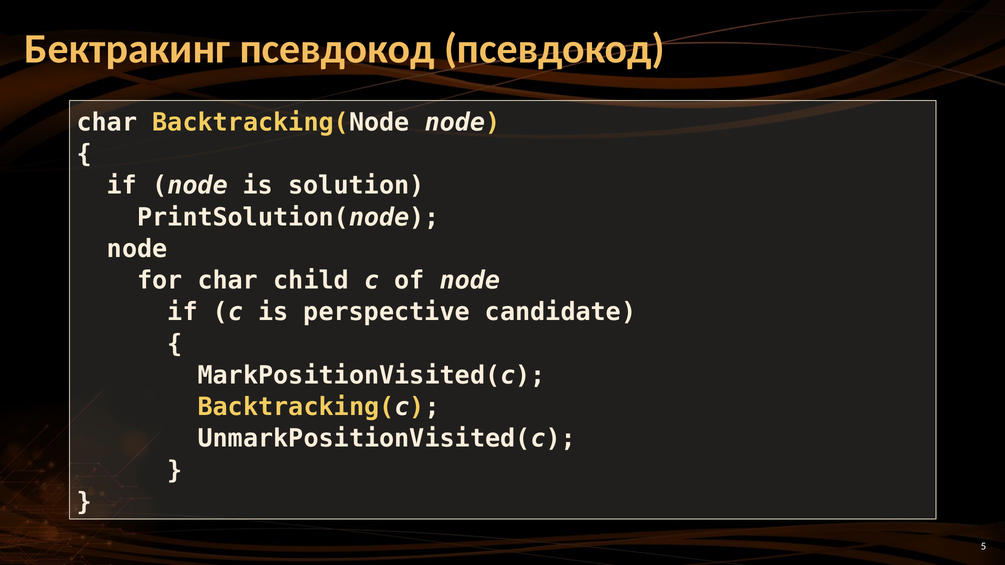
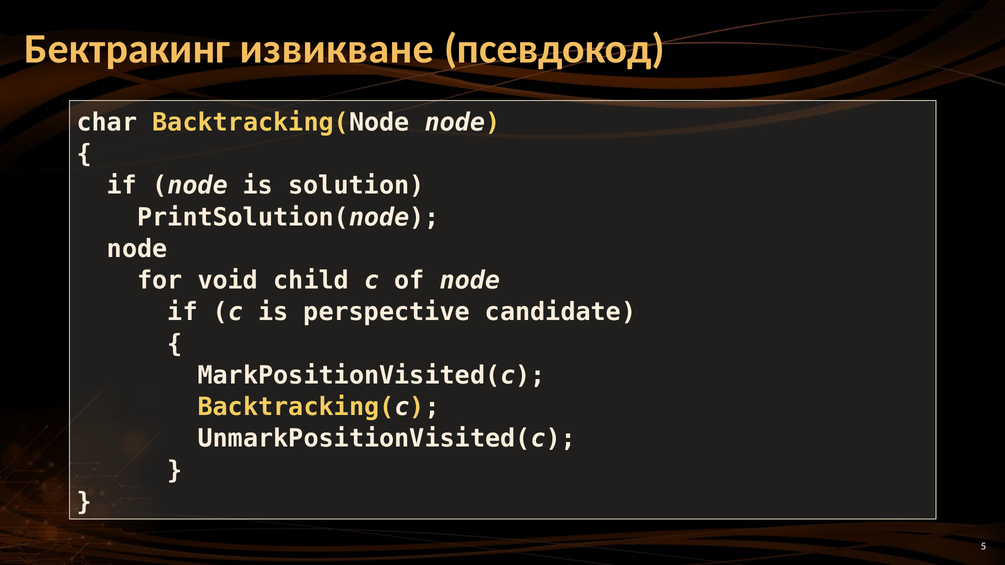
Бектракинг псевдокод: псевдокод -> извикване (337, 49)
for char: char -> void (228, 281)
